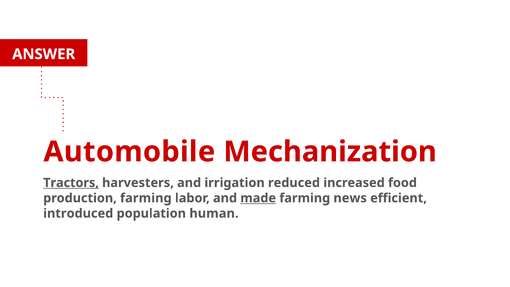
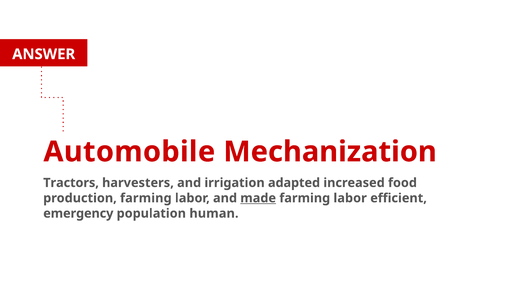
Tractors underline: present -> none (71, 183)
reduced: reduced -> adapted (294, 183)
news: news -> labor (350, 198)
introduced: introduced -> emergency (78, 213)
